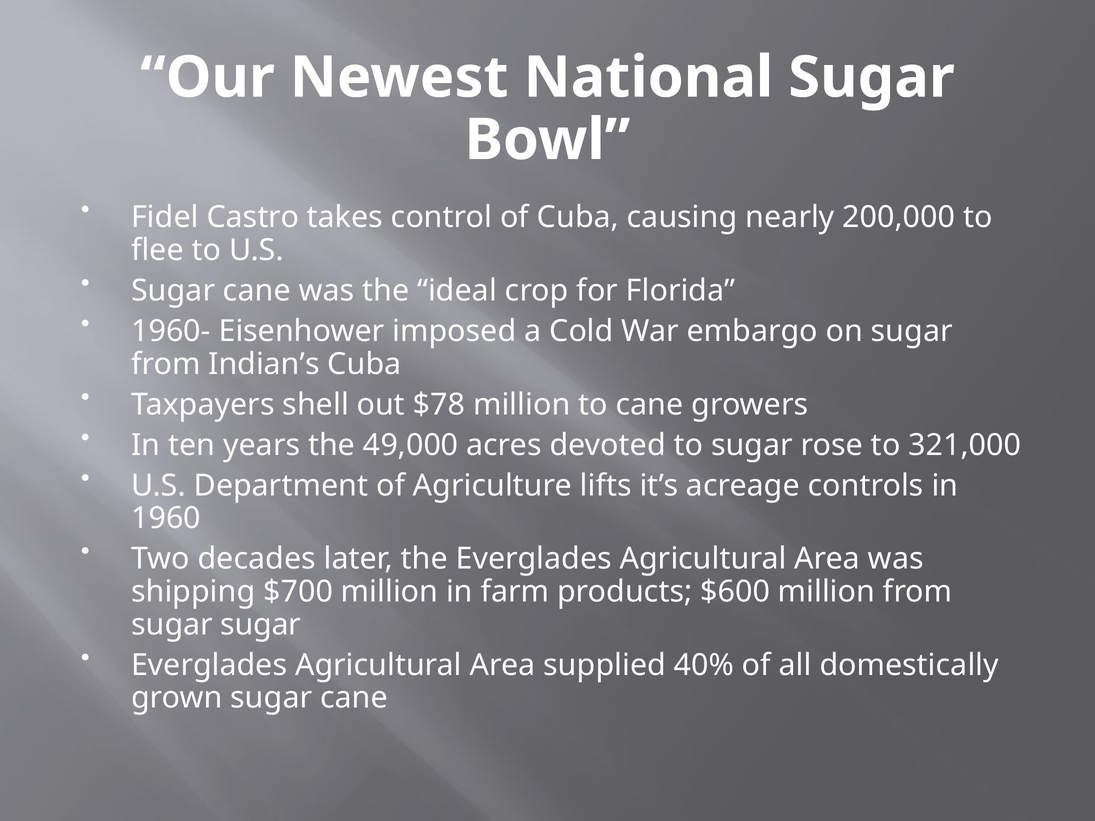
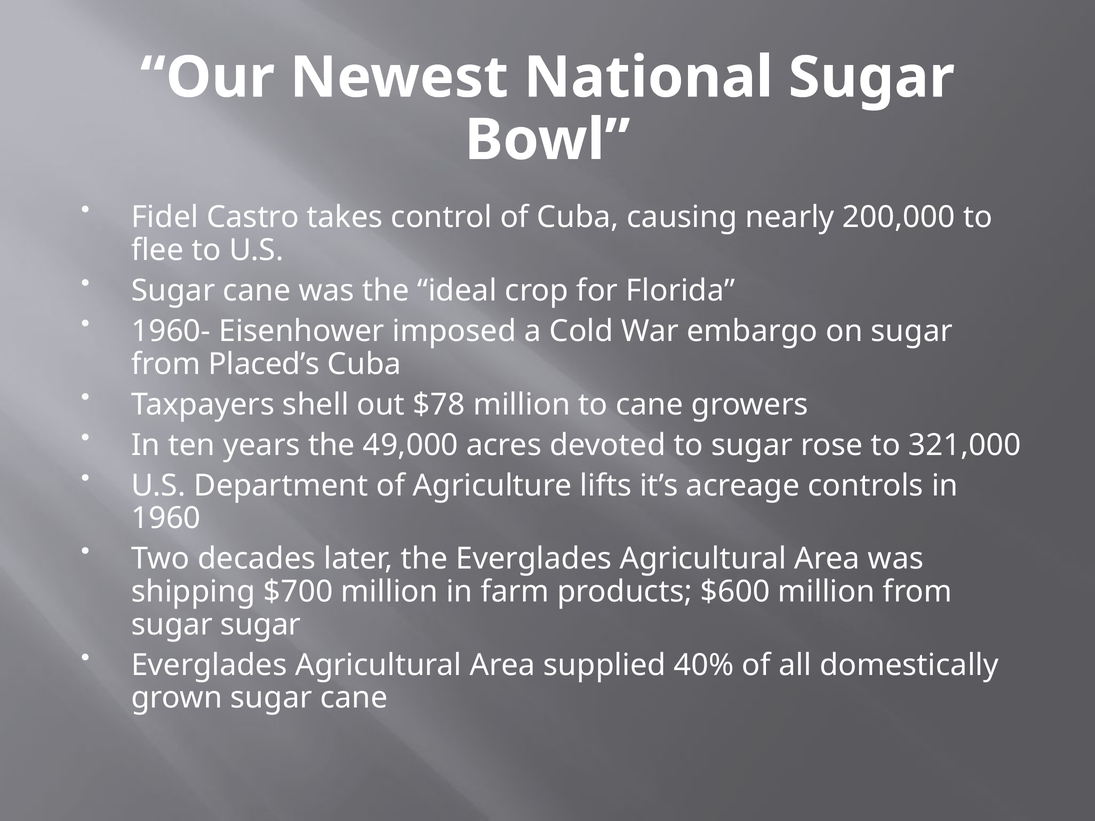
Indian’s: Indian’s -> Placed’s (264, 364)
